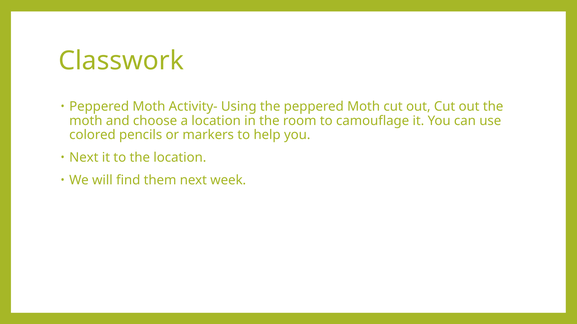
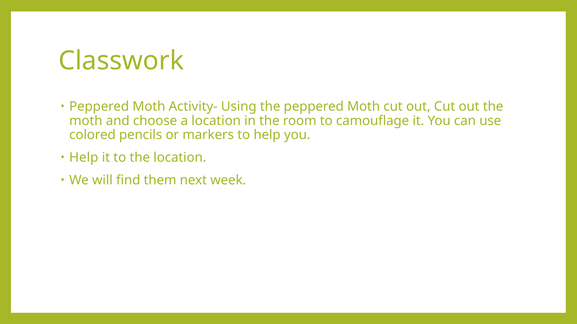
Next: Next -> Help (84, 158)
